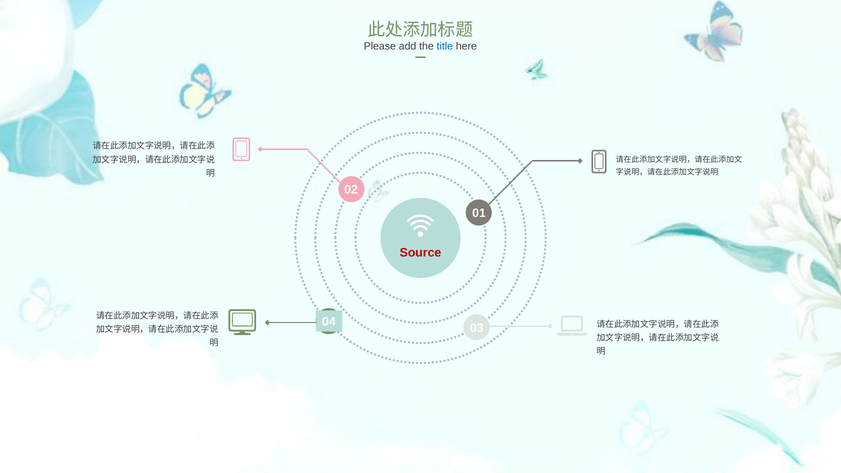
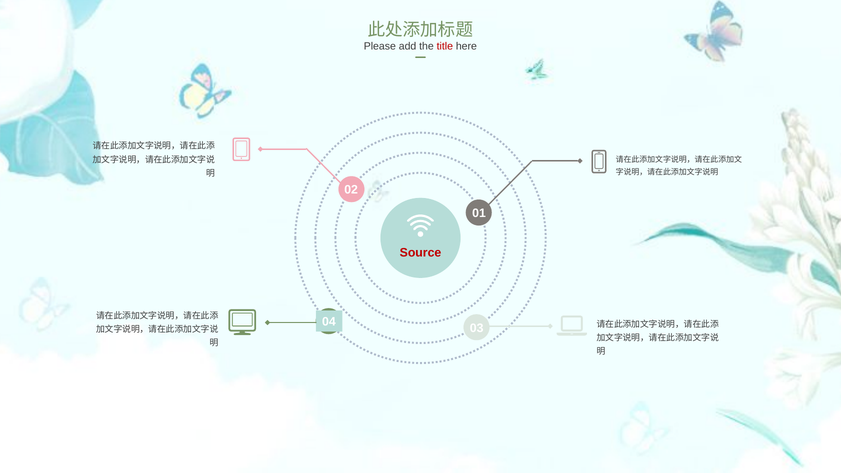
title colour: blue -> red (445, 46)
